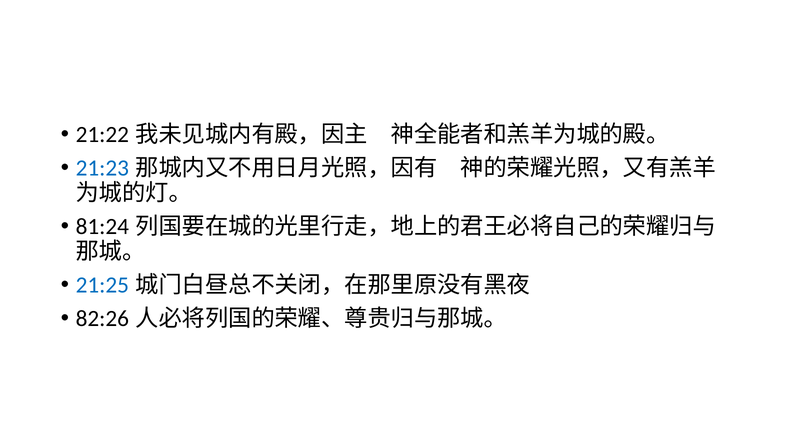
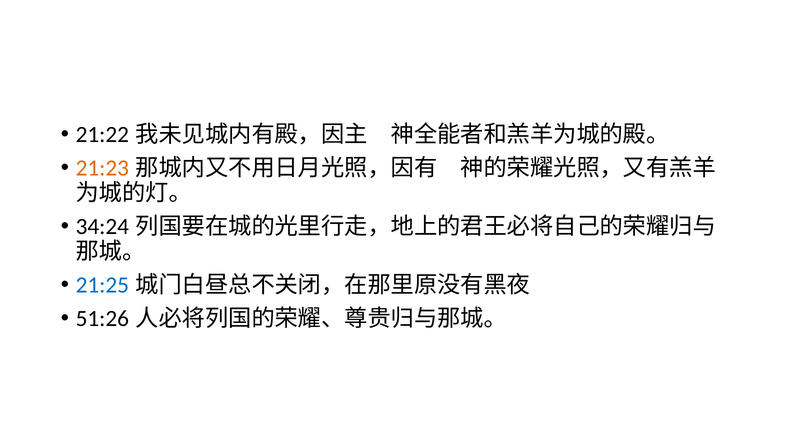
21:23 colour: blue -> orange (102, 168)
81:24: 81:24 -> 34:24 (102, 227)
82:26: 82:26 -> 51:26 (102, 319)
